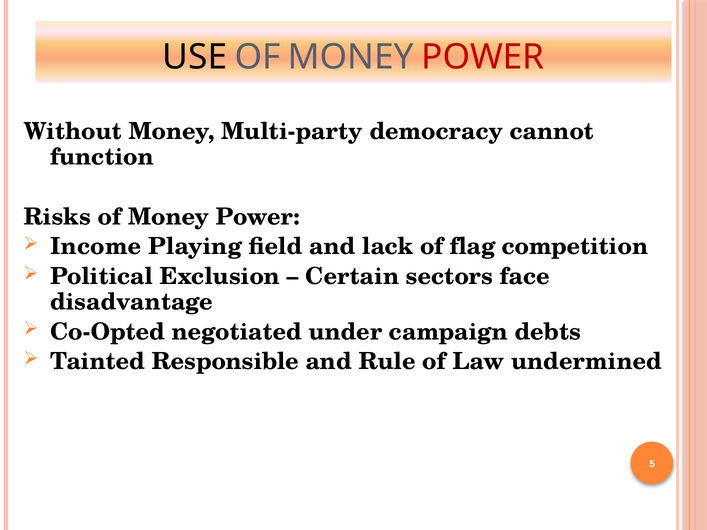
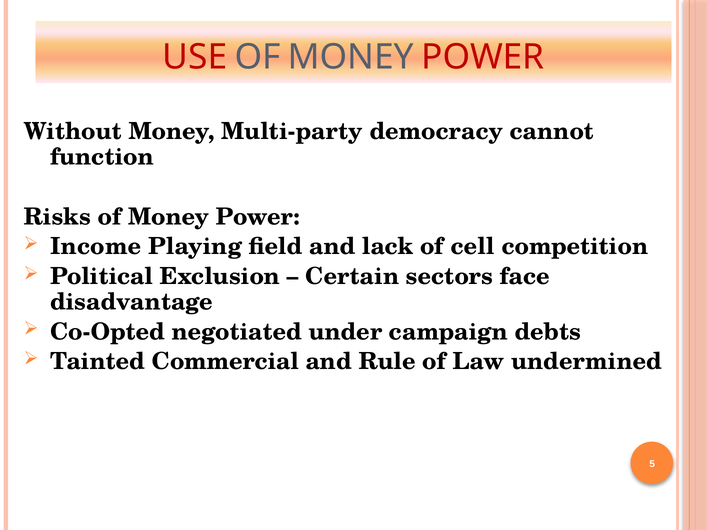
USE colour: black -> red (195, 57)
flag: flag -> cell (473, 247)
Responsible: Responsible -> Commercial (225, 362)
